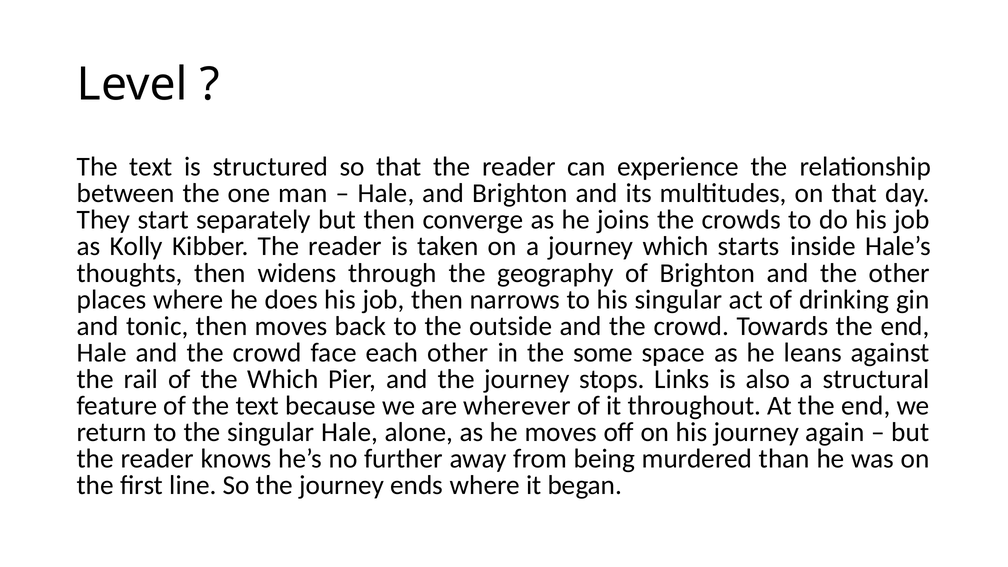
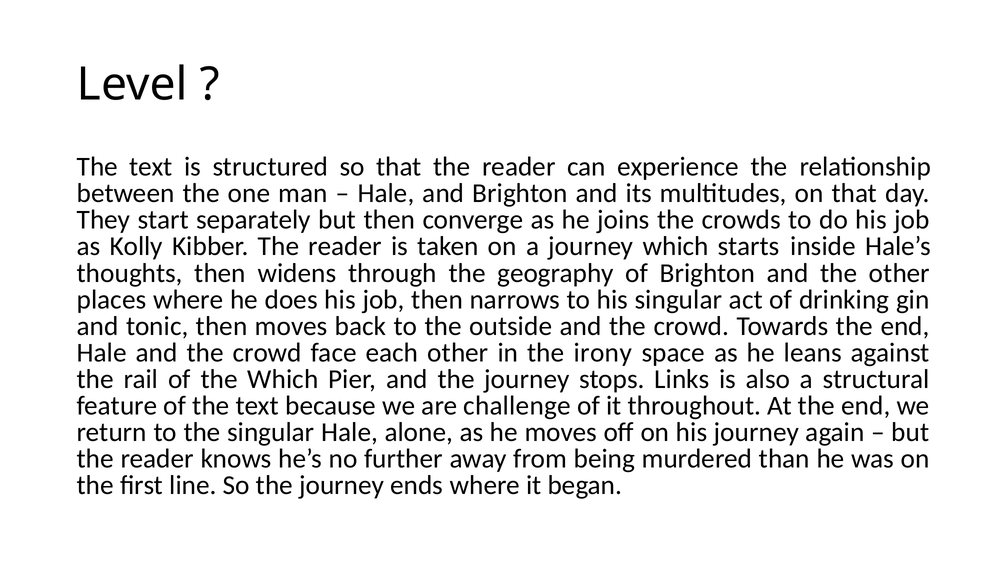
some: some -> irony (603, 353)
wherever: wherever -> challenge (517, 406)
